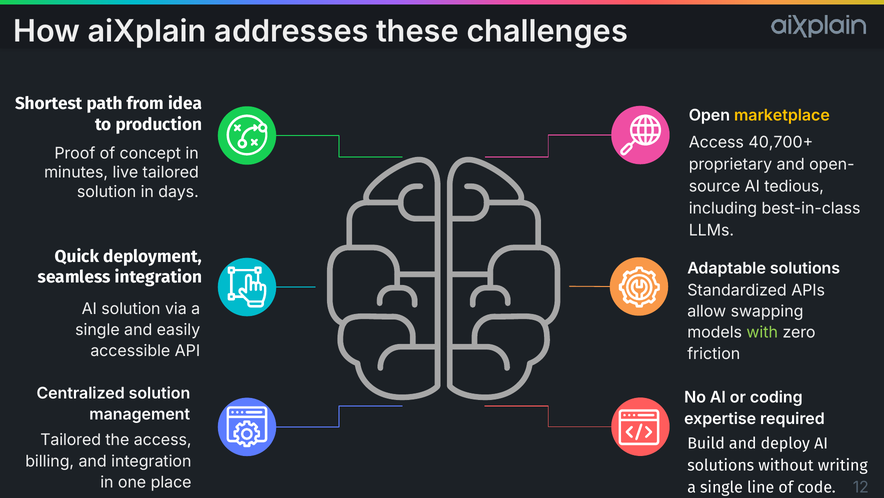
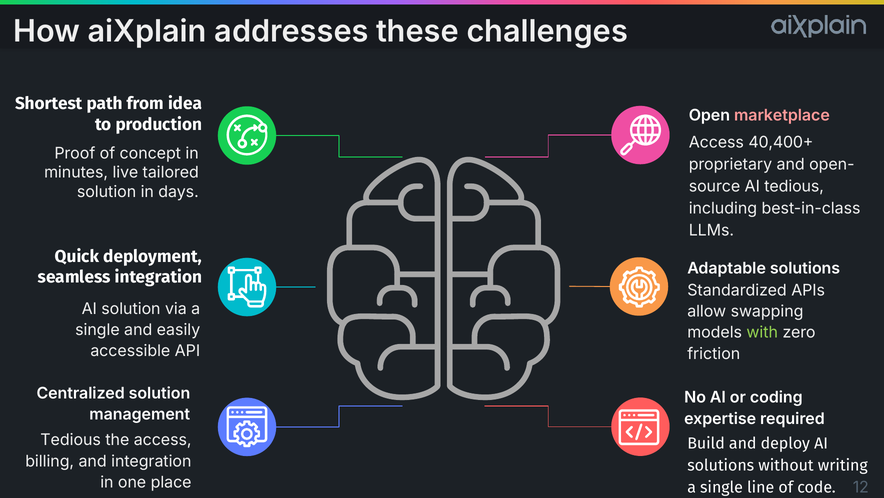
marketplace colour: yellow -> pink (782, 115)
40,700+: 40,700+ -> 40,400+ (781, 142)
Tailored: Tailored -> Tedious (71, 440)
